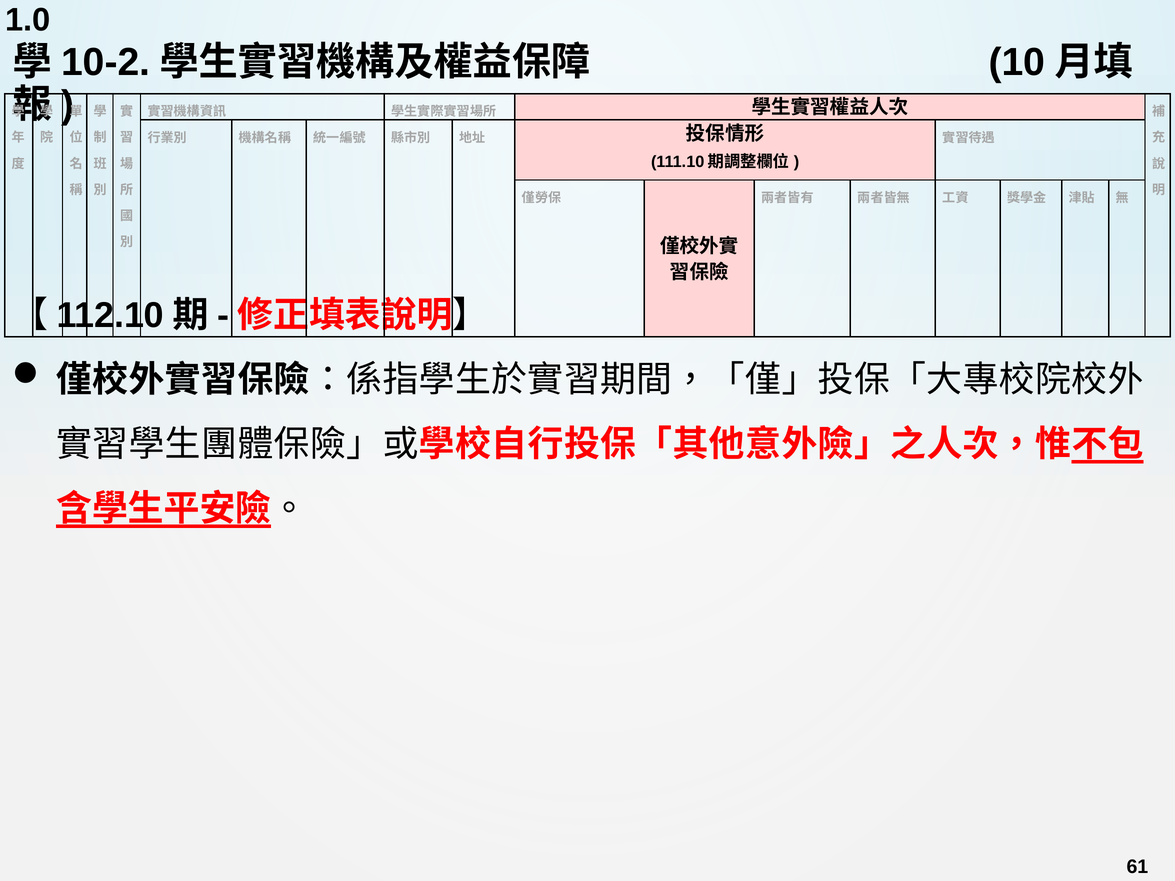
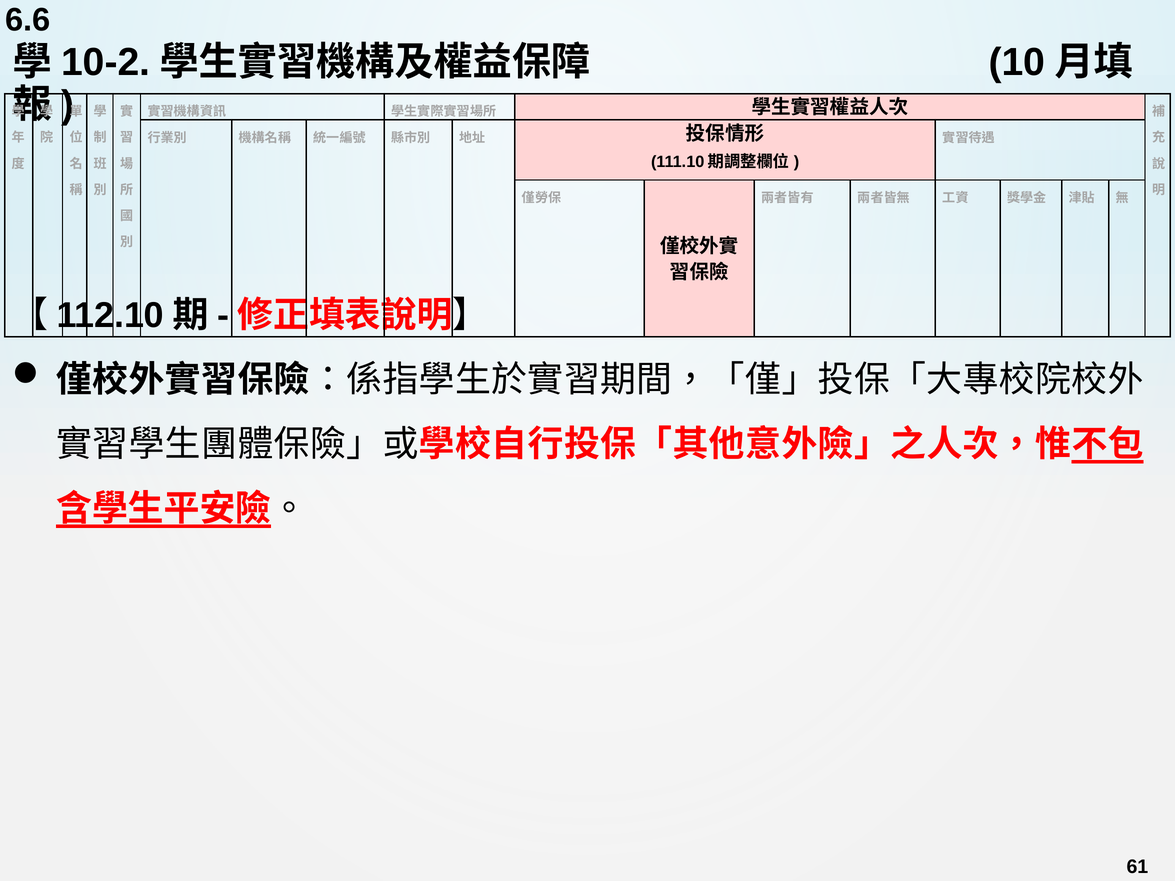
1.0: 1.0 -> 6.6 (28, 20)
